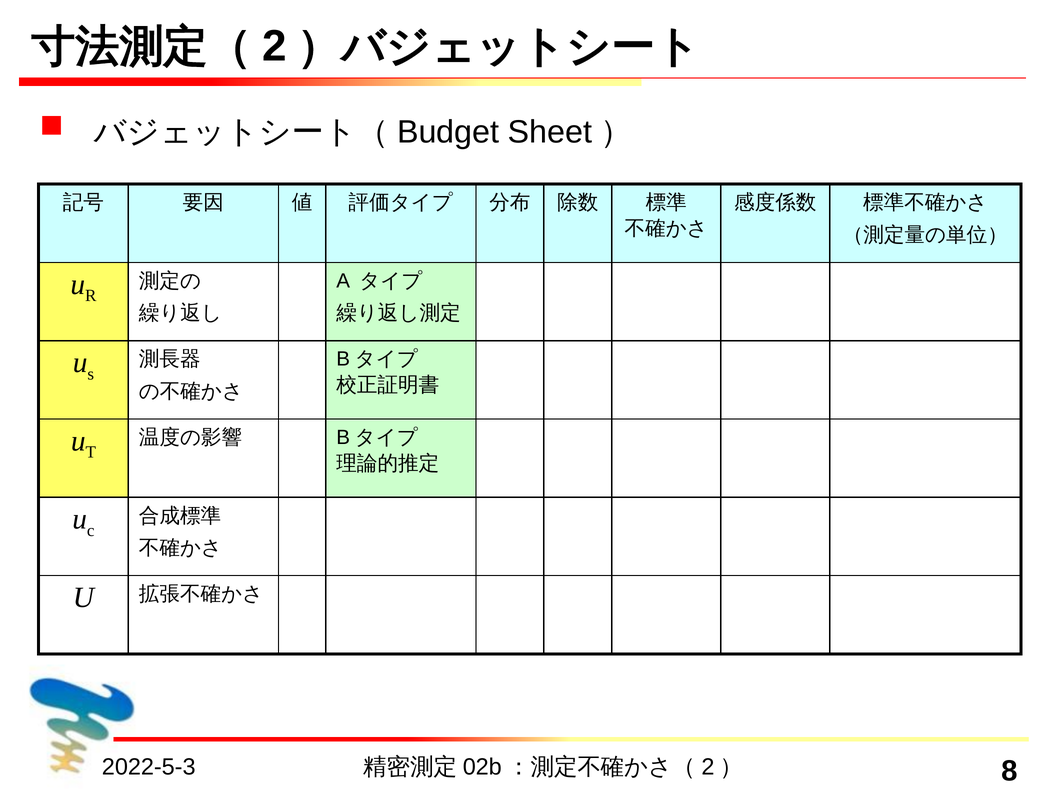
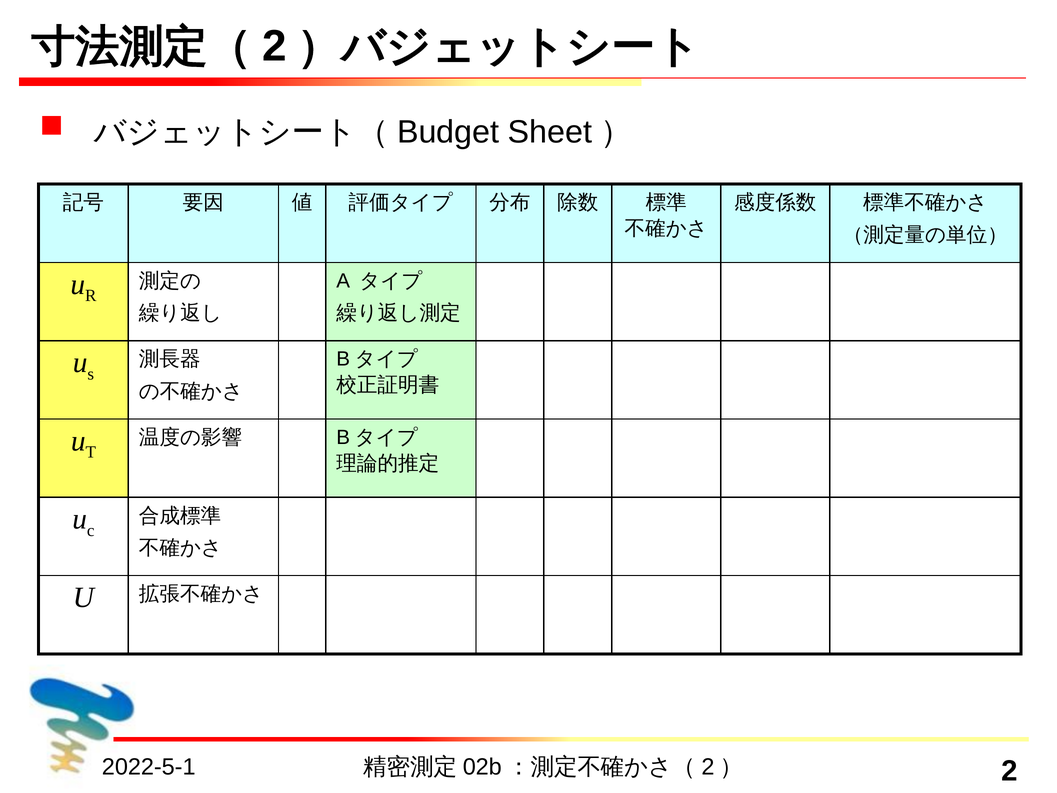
2022-5-3: 2022-5-3 -> 2022-5-1 (149, 767)
8: 8 -> 2 (1009, 771)
